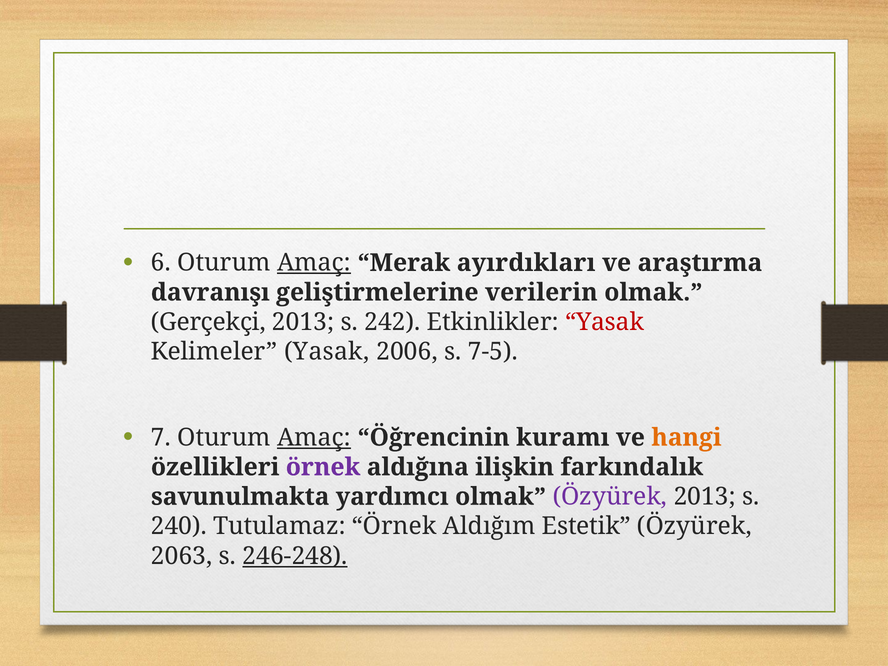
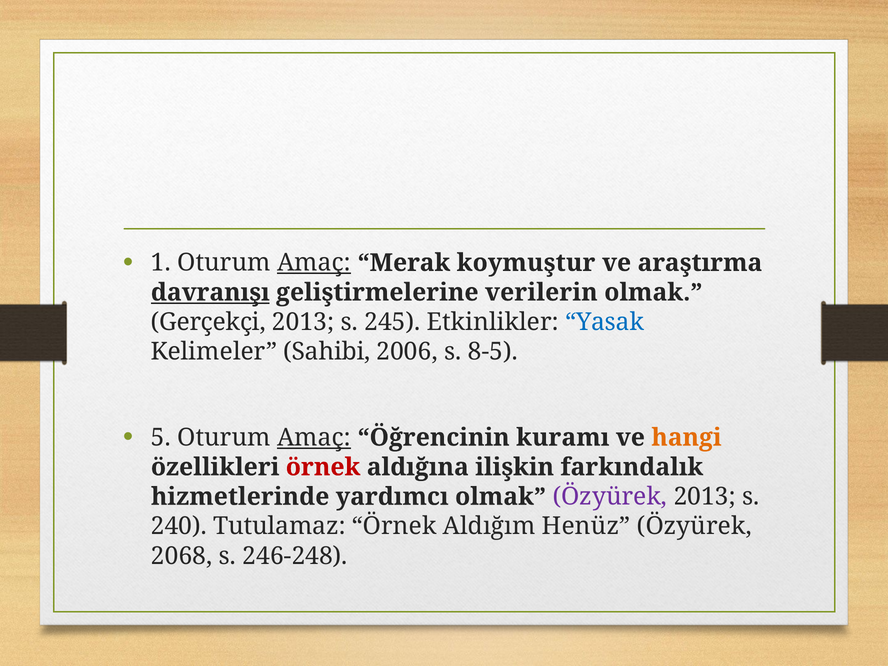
6: 6 -> 1 (161, 263)
ayırdıkları: ayırdıkları -> koymuştur (526, 263)
davranışı underline: none -> present (210, 292)
242: 242 -> 245 (392, 322)
Yasak colour: red -> blue (605, 322)
Kelimeler Yasak: Yasak -> Sahibi (327, 352)
7-5: 7-5 -> 8-5 (493, 352)
7: 7 -> 5 (161, 437)
örnek colour: purple -> red (323, 467)
savunulmakta: savunulmakta -> hizmetlerinde (240, 497)
Estetik: Estetik -> Henüz (586, 526)
2063: 2063 -> 2068 (182, 556)
246-248 underline: present -> none (295, 556)
